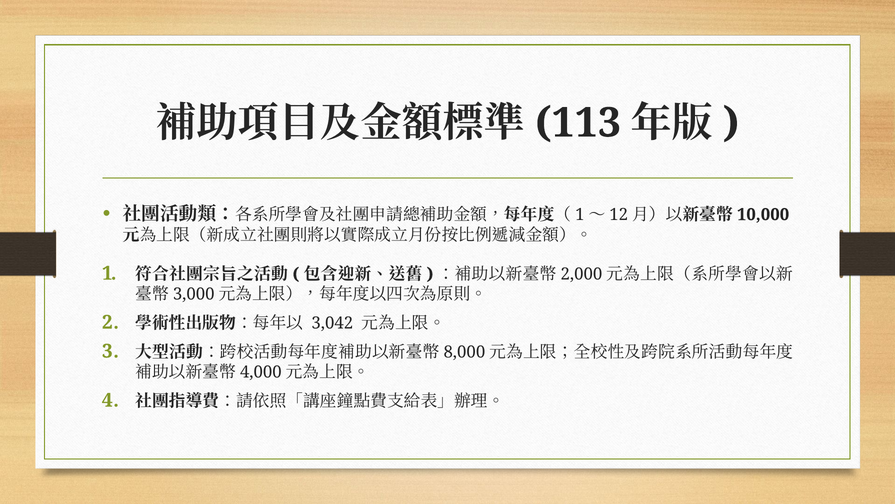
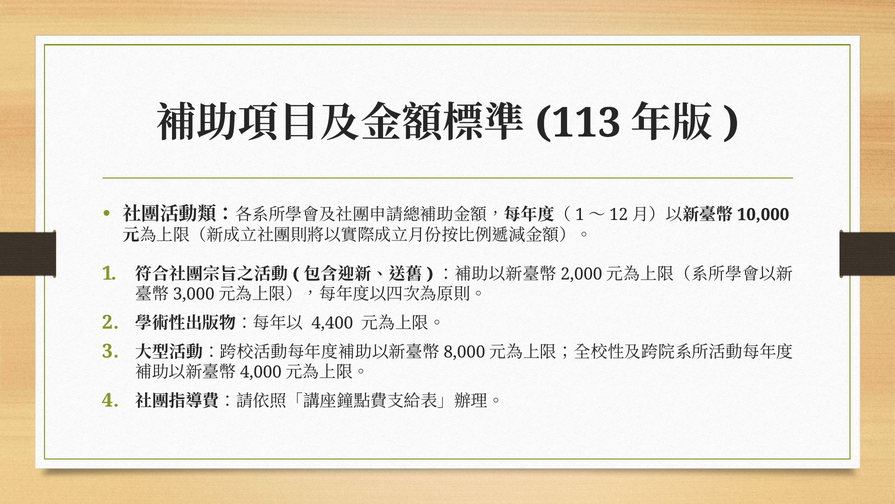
3,042: 3,042 -> 4,400 (332, 323)
